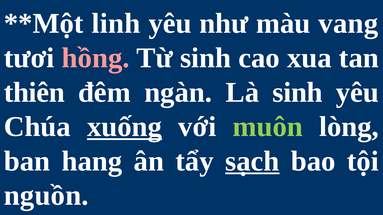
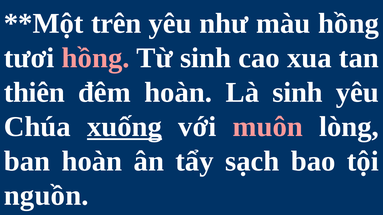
linh: linh -> trên (116, 24)
màu vang: vang -> hồng (349, 24)
đêm ngàn: ngàn -> hoàn (178, 92)
muôn colour: light green -> pink (268, 127)
ban hang: hang -> hoàn (92, 161)
sạch underline: present -> none (252, 161)
